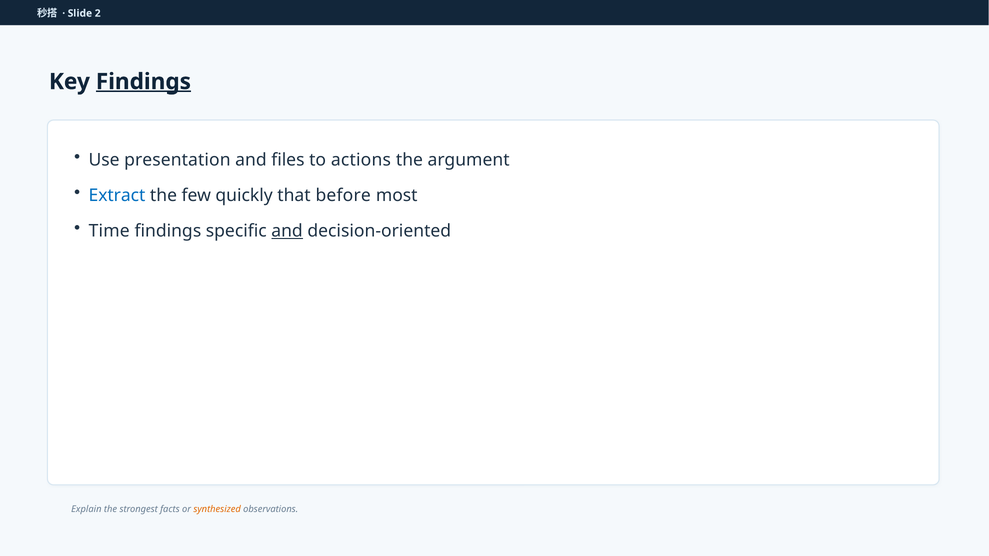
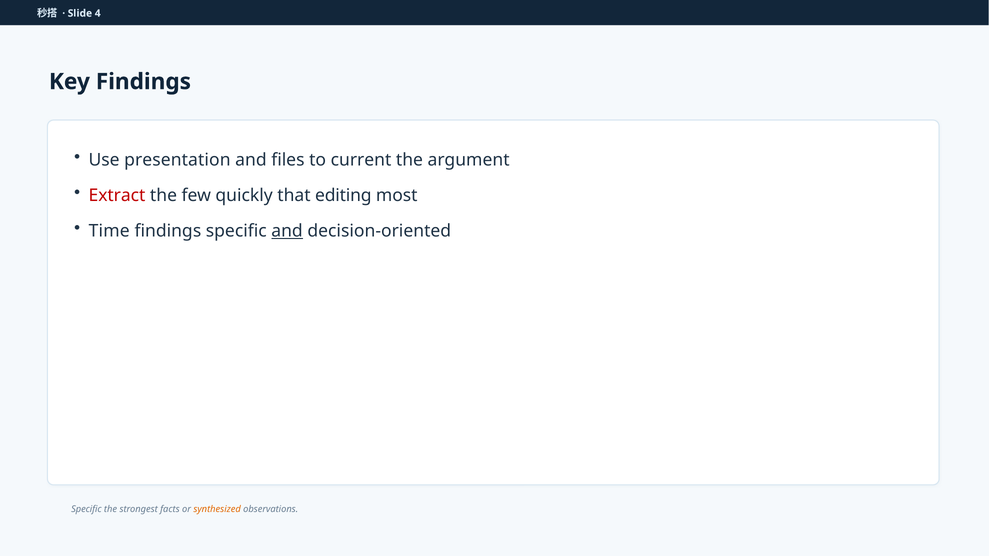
2: 2 -> 4 (98, 13)
Findings underline: present -> none (143, 82)
actions: actions -> current (361, 160)
Extract colour: blue -> red (117, 196)
before: before -> editing (343, 196)
Explain: Explain -> Specific (86, 509)
